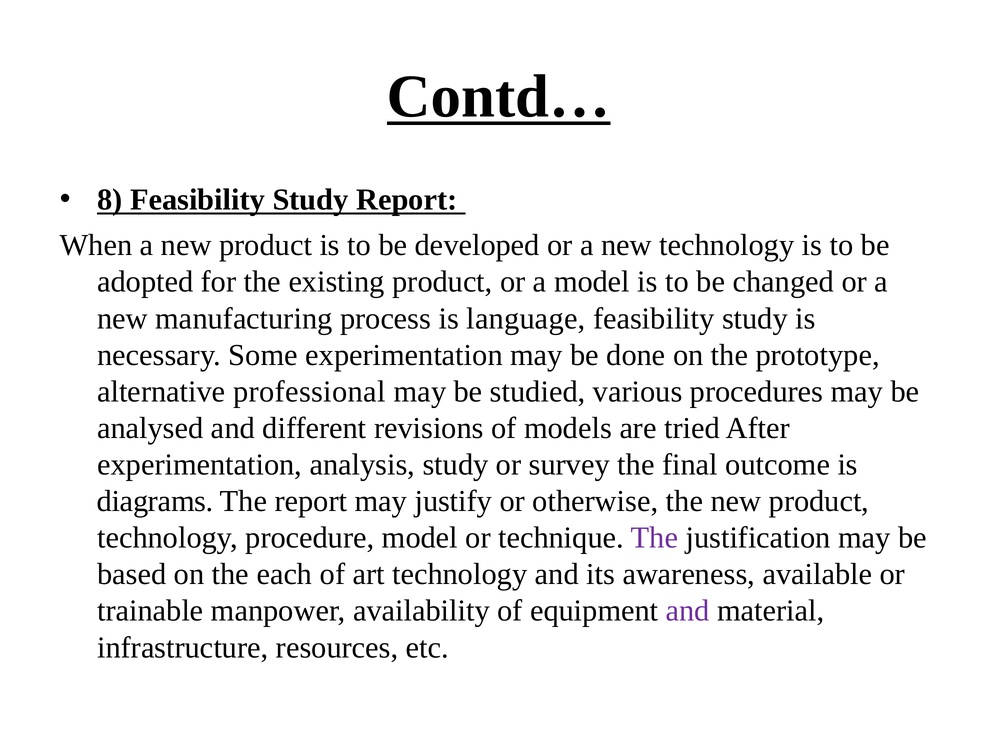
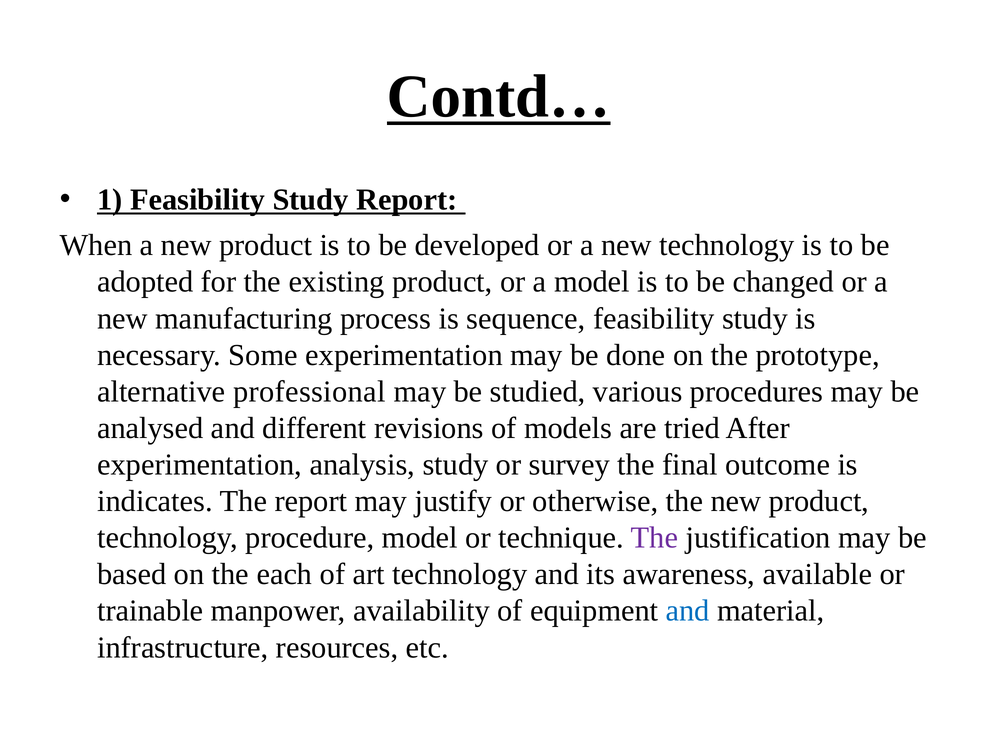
8: 8 -> 1 (110, 200)
language: language -> sequence (526, 318)
diagrams: diagrams -> indicates (155, 501)
and colour: purple -> blue (688, 611)
